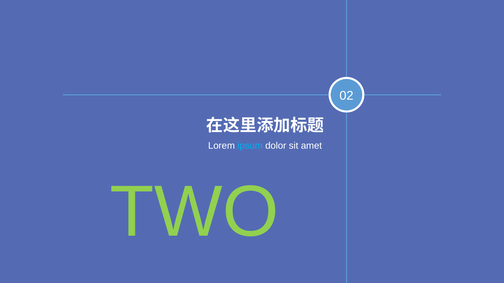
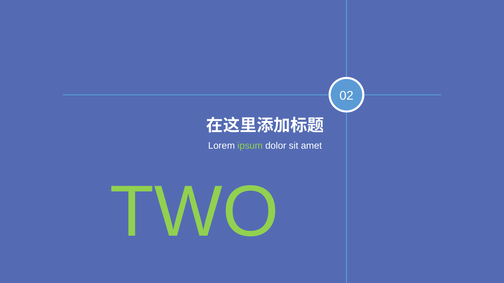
ipsum colour: light blue -> light green (250, 146)
